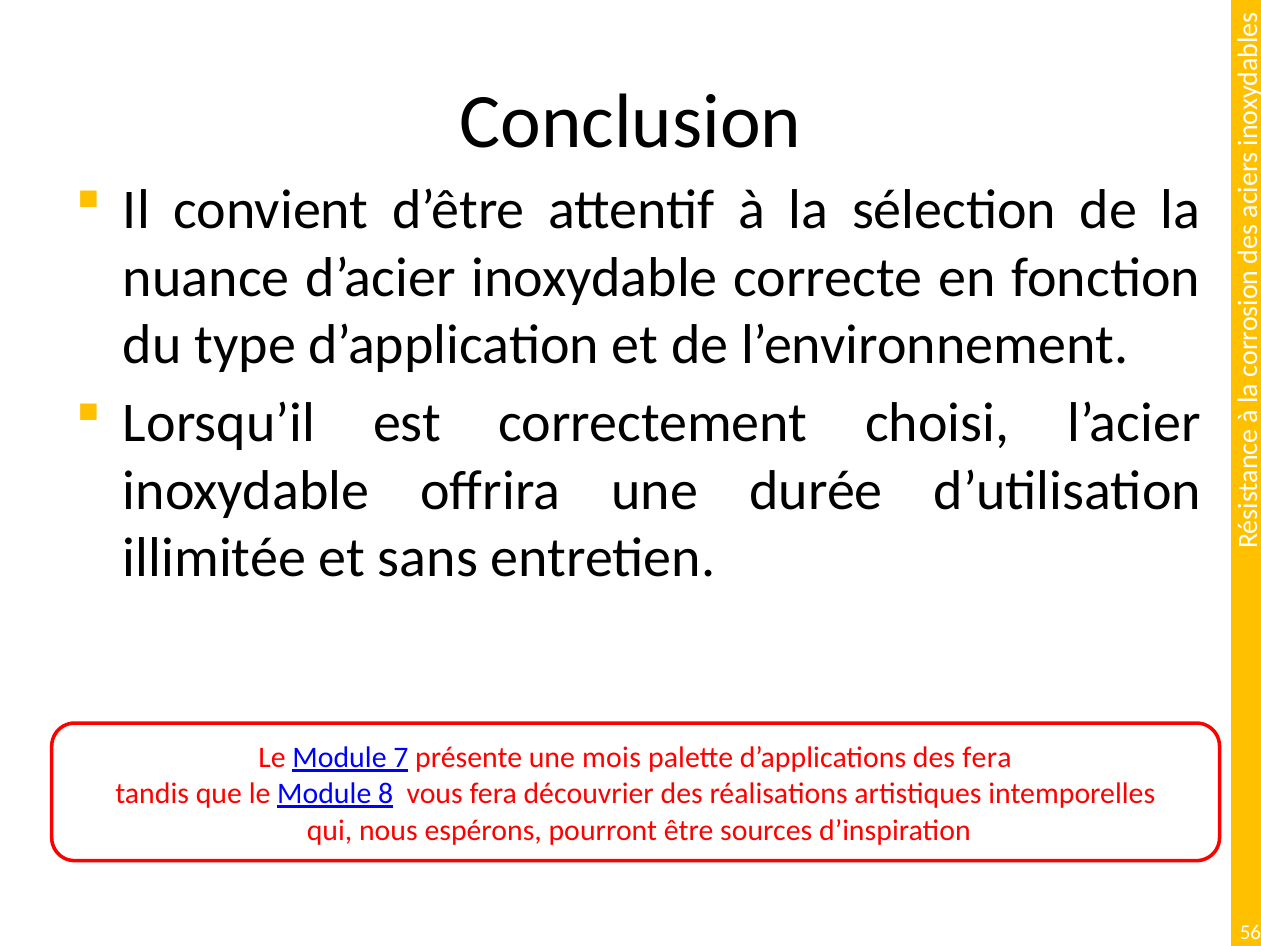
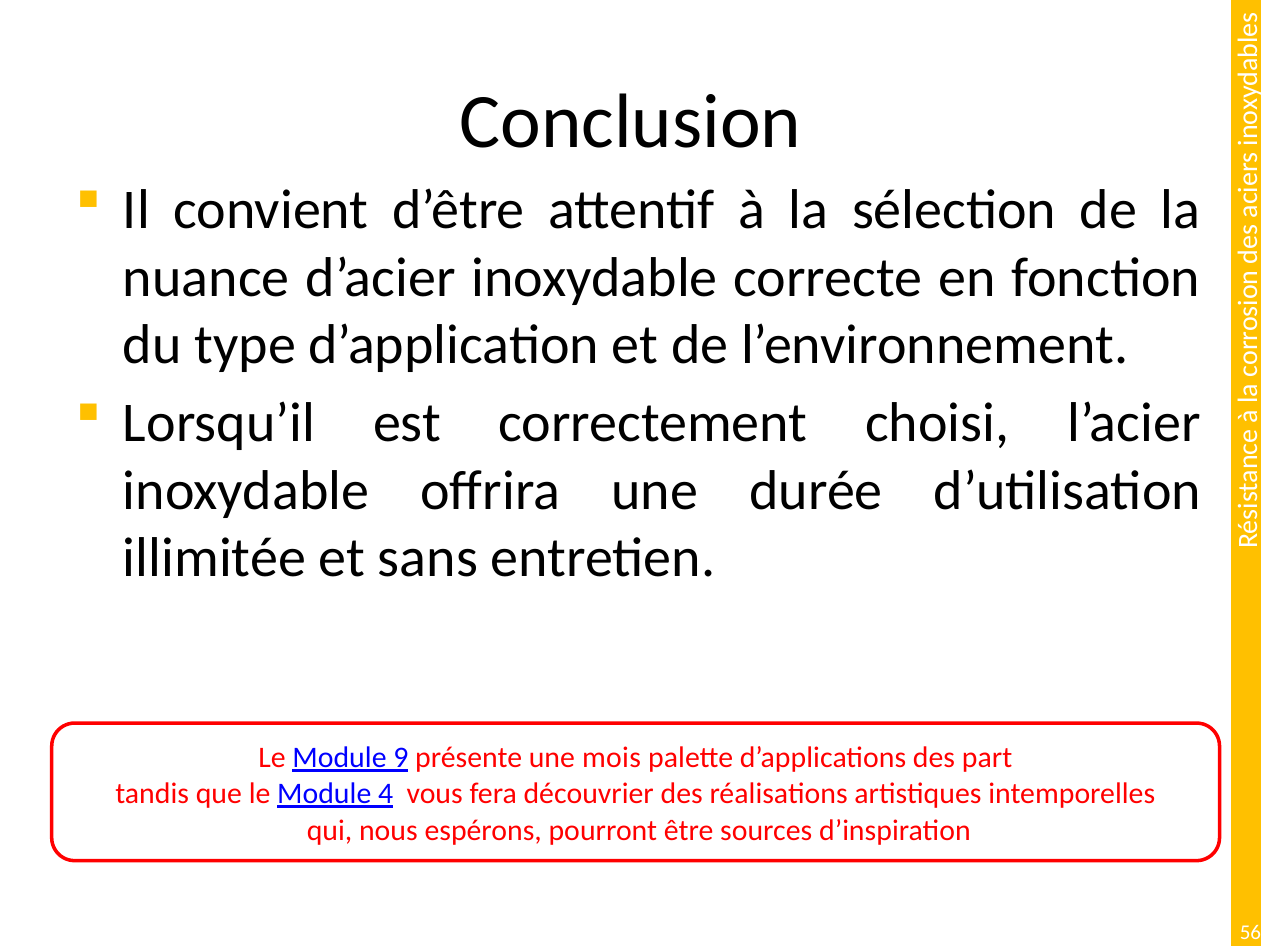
7: 7 -> 9 (401, 757)
des fera: fera -> part (987, 757)
8: 8 -> 4 (386, 794)
